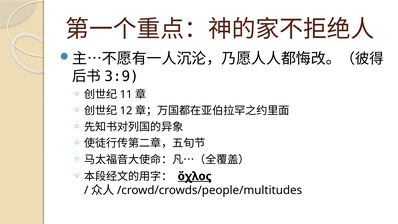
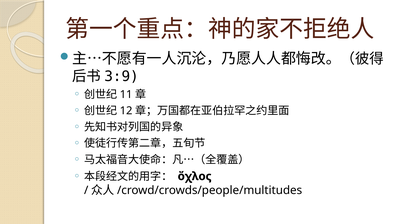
ὄχλος underline: present -> none (195, 176)
